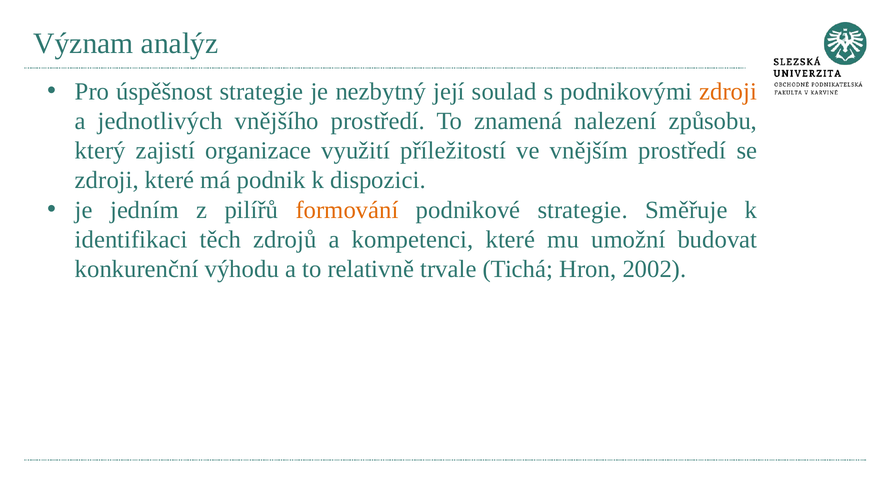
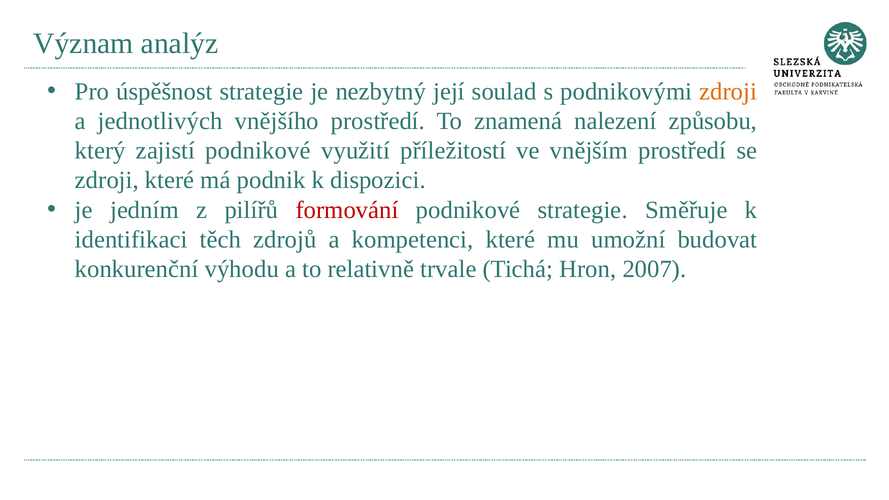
zajistí organizace: organizace -> podnikové (258, 151)
formování colour: orange -> red (347, 210)
2002: 2002 -> 2007 (654, 269)
